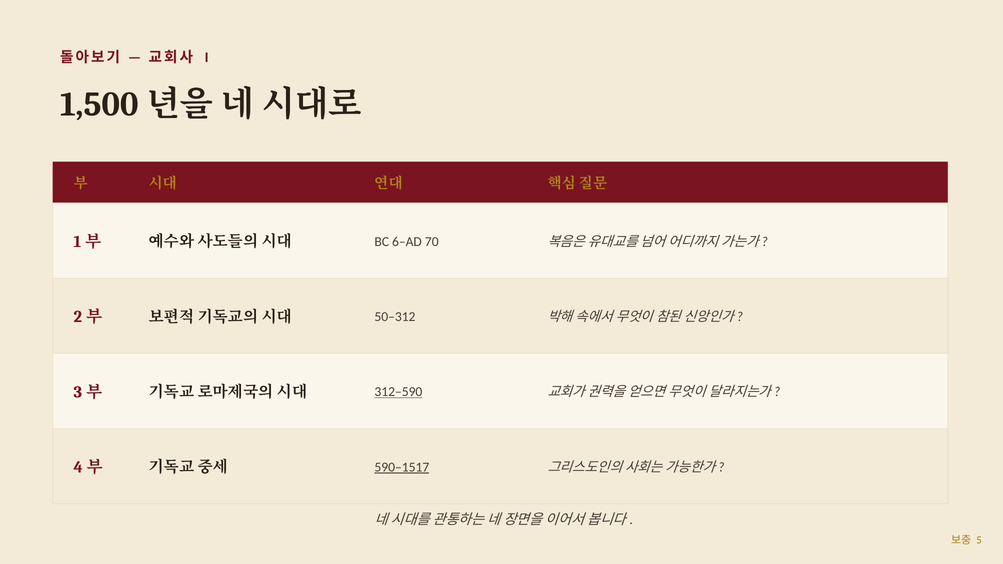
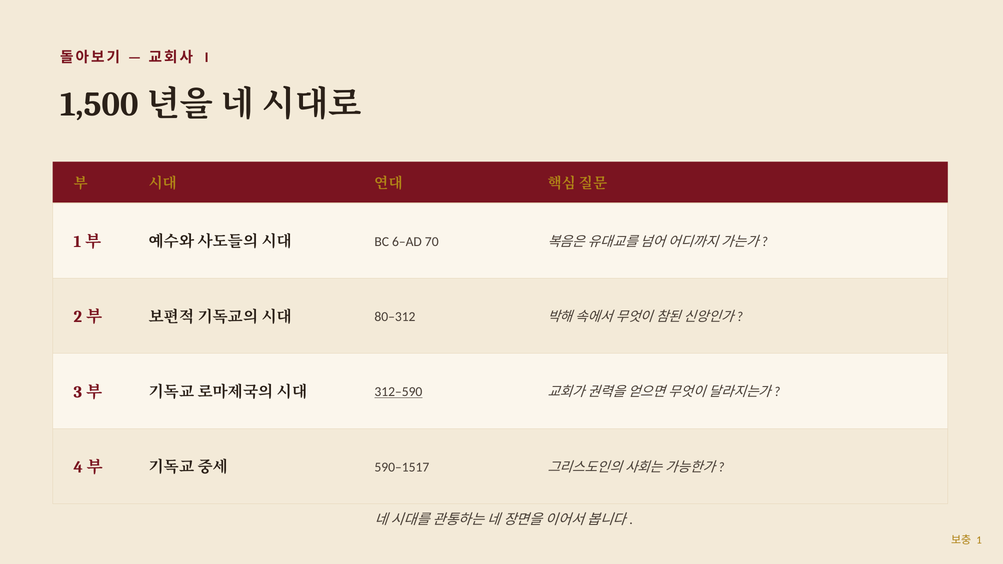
50–312: 50–312 -> 80–312 (395, 317)
590–1517 underline: present -> none (402, 467)
5: 5 -> 1 (979, 540)
